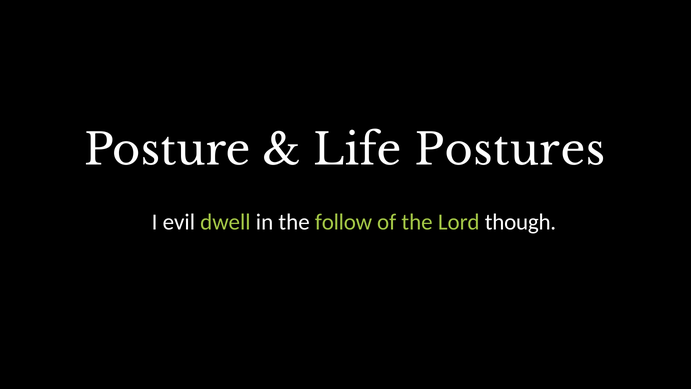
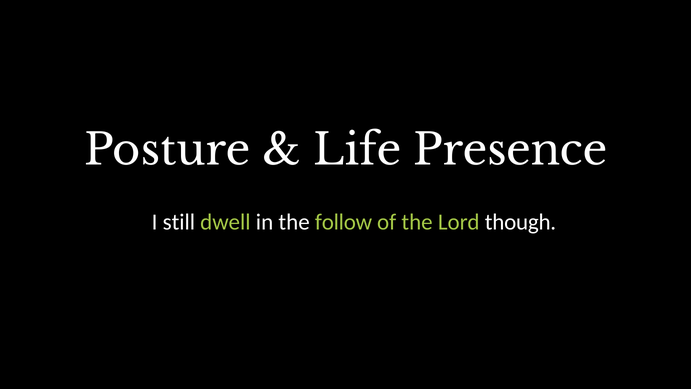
Postures: Postures -> Presence (510, 151)
evil: evil -> still (179, 222)
